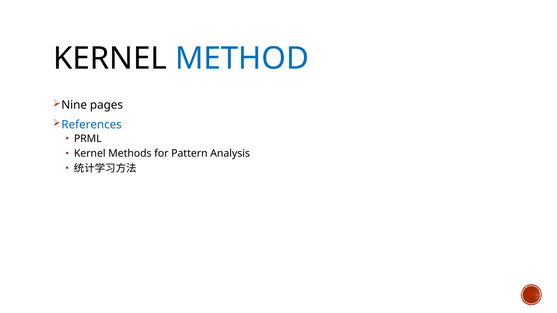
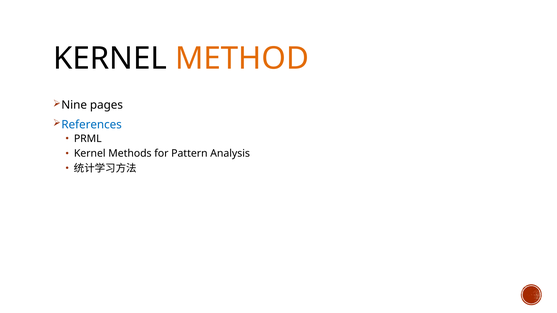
METHOD colour: blue -> orange (242, 59)
